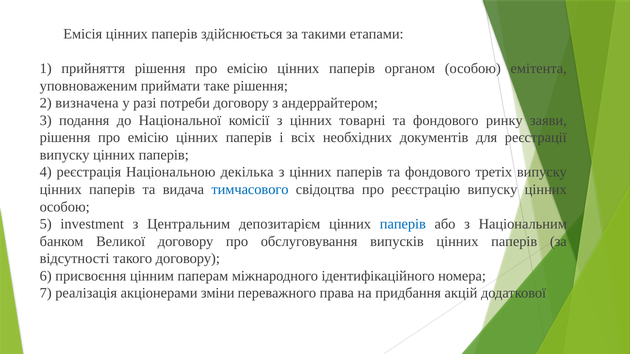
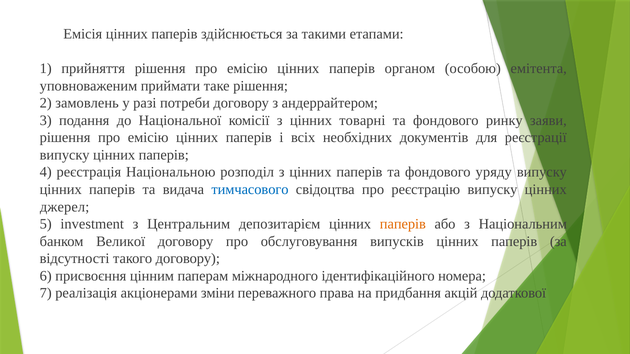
визначена: визначена -> замовлень (87, 103)
декілька: декілька -> розподіл (247, 172)
третіх: третіх -> уряду (494, 172)
особою: особою -> джерел (65, 207)
паперів colour: blue -> orange (403, 224)
